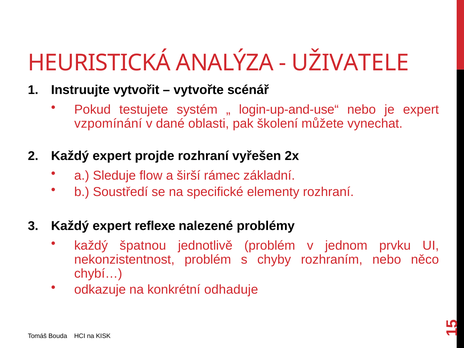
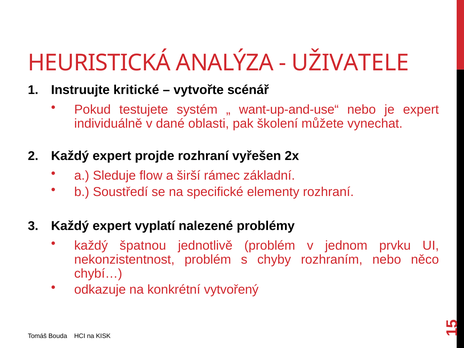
vytvořit: vytvořit -> kritické (136, 90)
login-up-and-use“: login-up-and-use“ -> want-up-and-use“ (289, 110)
vzpomínání: vzpomínání -> individuálně (108, 124)
reflexe: reflexe -> vyplatí (155, 226)
odhaduje: odhaduje -> vytvořený (231, 290)
